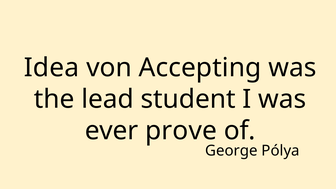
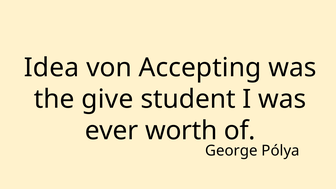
lead: lead -> give (107, 99)
prove: prove -> worth (181, 131)
